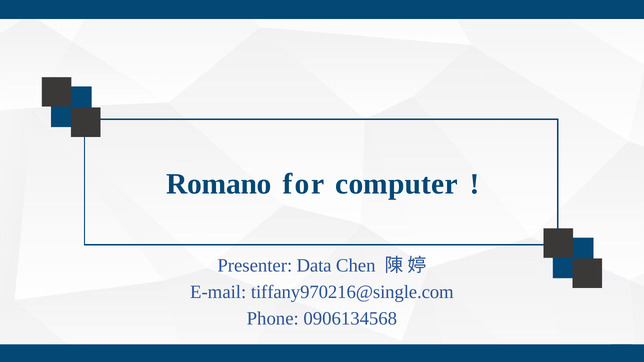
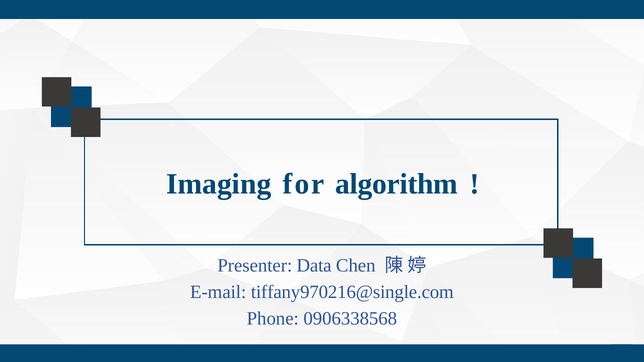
Romano: Romano -> Imaging (219, 184)
computer: computer -> algorithm (397, 184)
0906134568: 0906134568 -> 0906338568 (350, 319)
